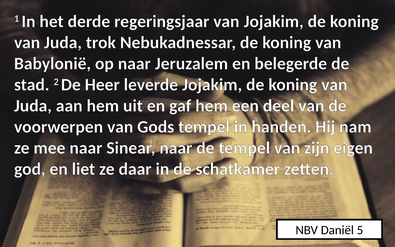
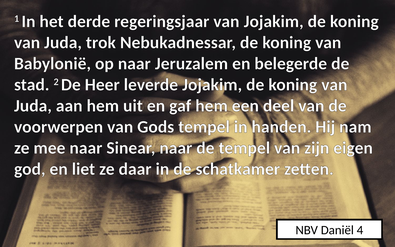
5: 5 -> 4 (360, 230)
